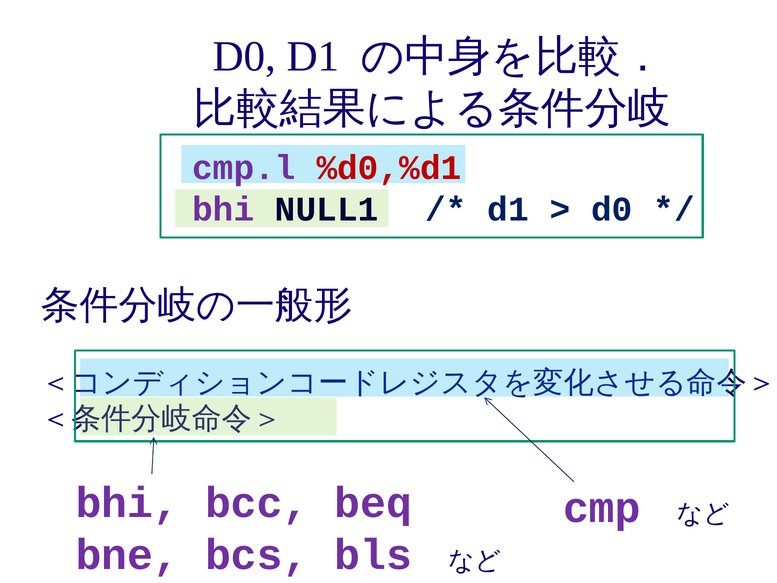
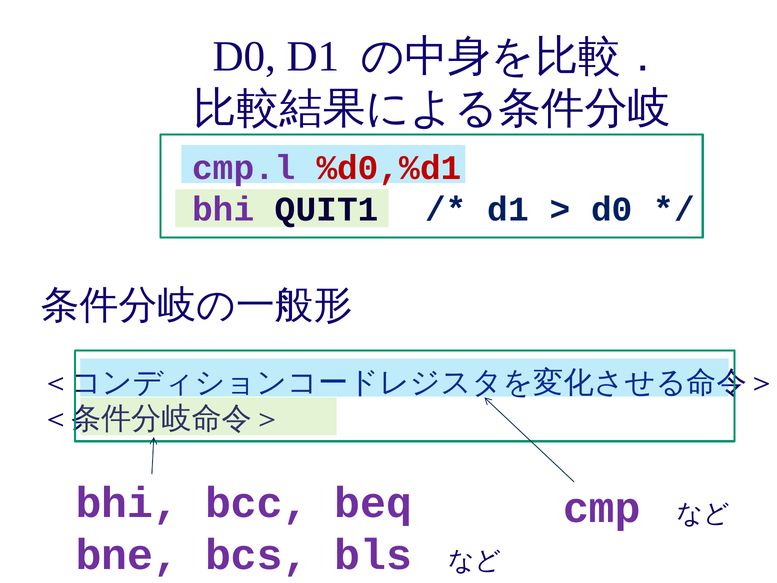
NULL1: NULL1 -> QUIT1 (327, 209)
